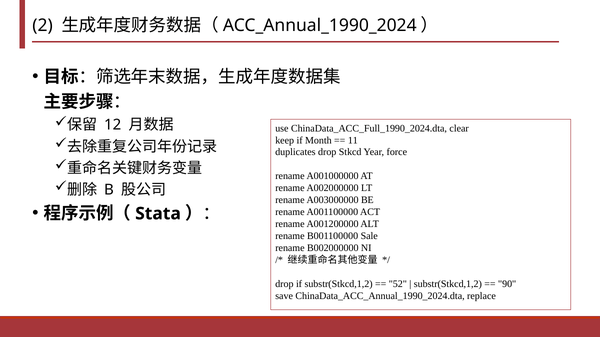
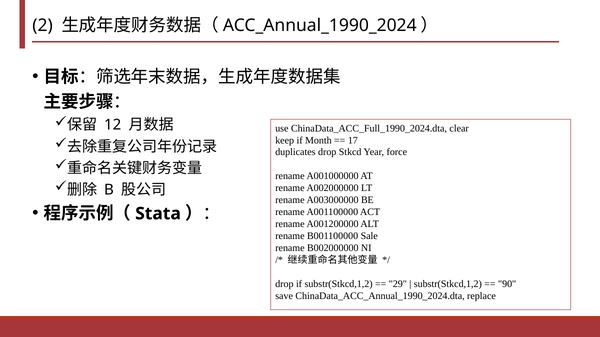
11: 11 -> 17 (353, 140)
52: 52 -> 29 (398, 284)
